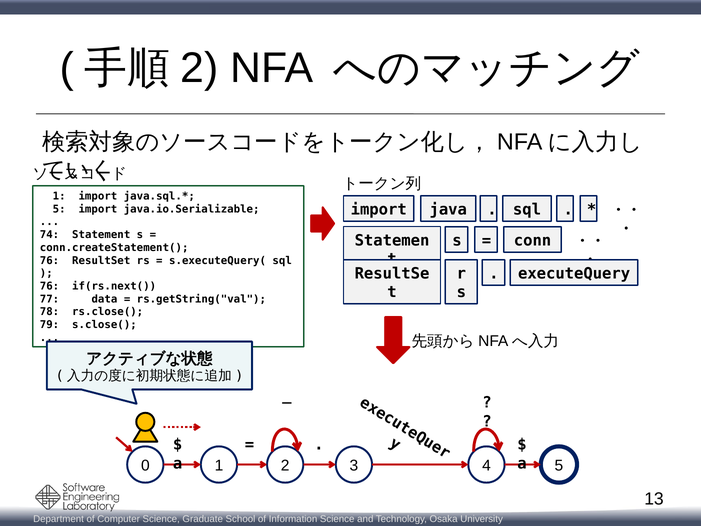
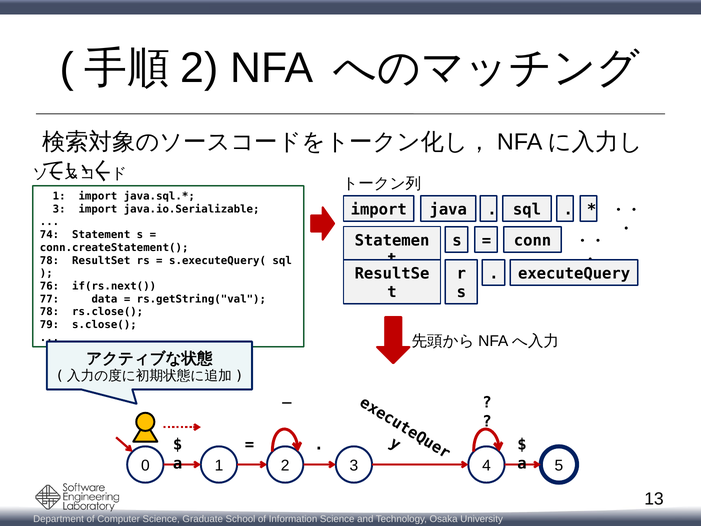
5: 5 -> 3 (59, 209)
76: 76 -> 78 (50, 260)
